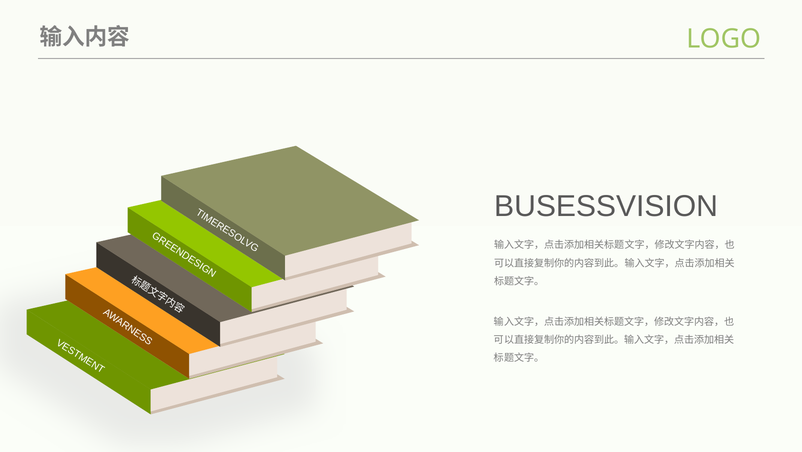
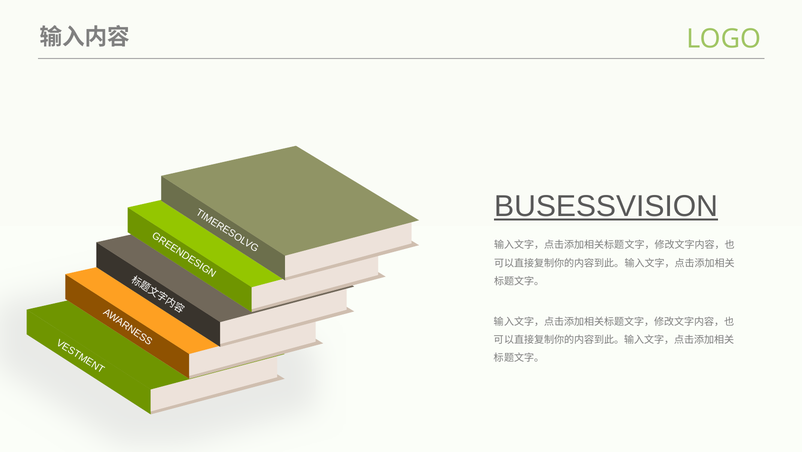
BUSESSVISION underline: none -> present (606, 206)
